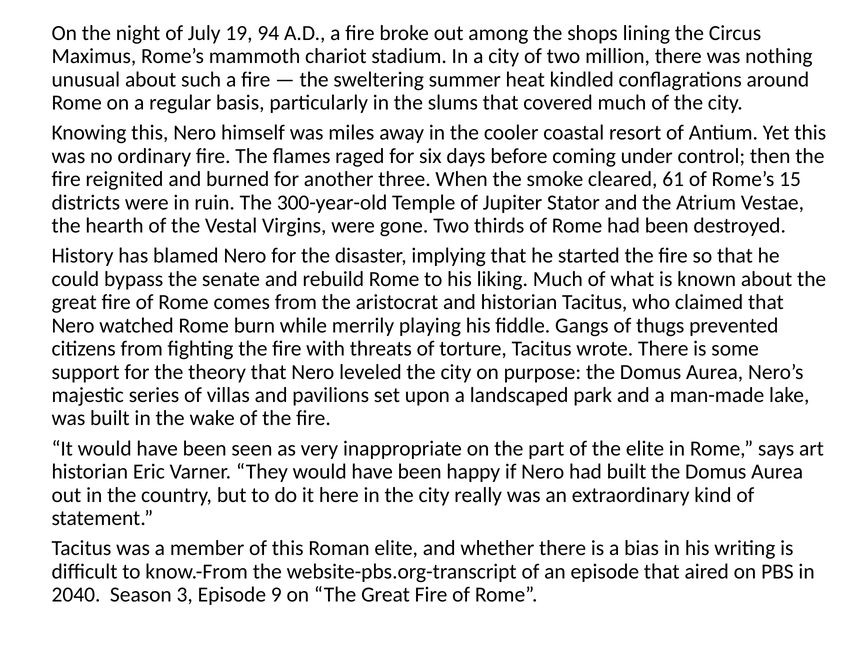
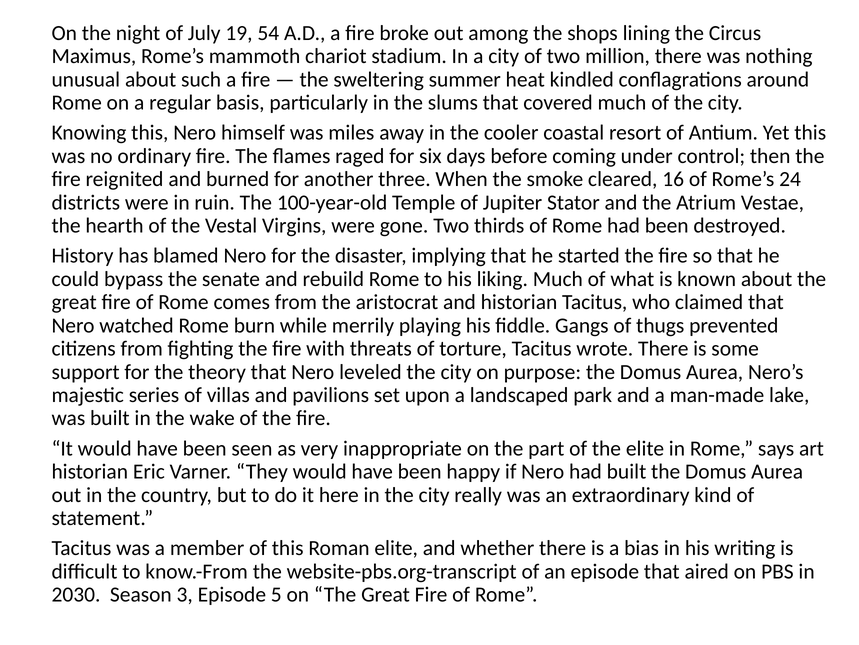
94: 94 -> 54 (268, 33)
61: 61 -> 16 (673, 179)
15: 15 -> 24 (790, 179)
300-year-old: 300-year-old -> 100-year-old (332, 202)
2040: 2040 -> 2030 (76, 594)
9: 9 -> 5 (276, 594)
